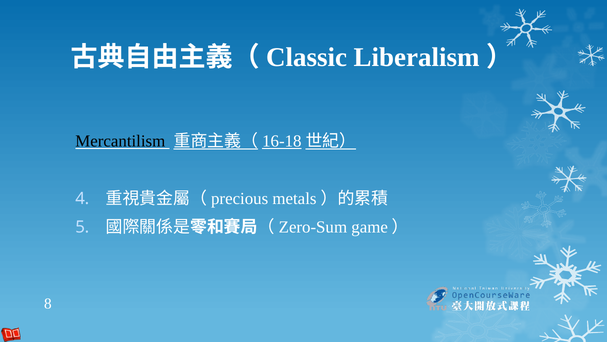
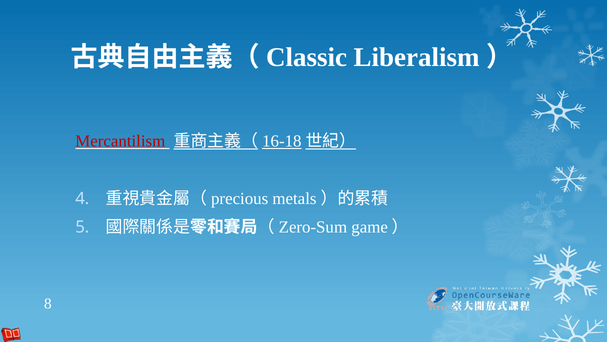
Mercantilism colour: black -> red (120, 141)
